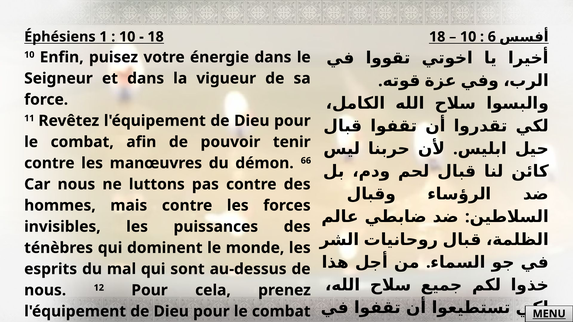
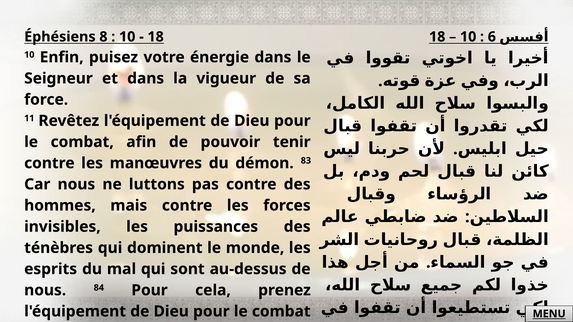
1: 1 -> 8 (103, 37)
66: 66 -> 83 (306, 161)
12: 12 -> 84 (99, 288)
